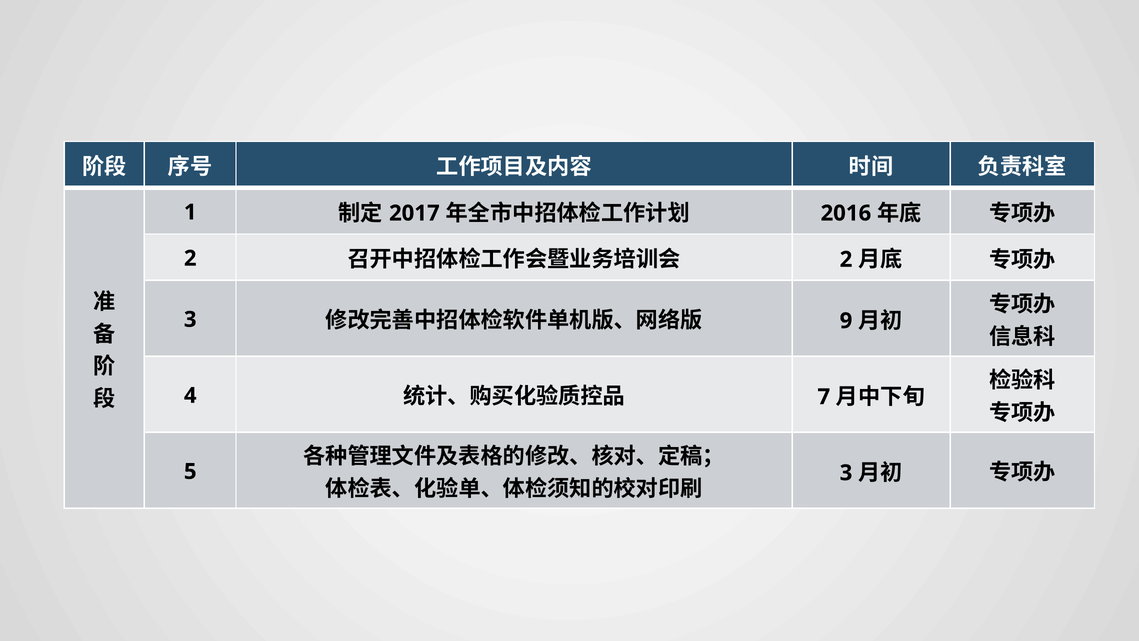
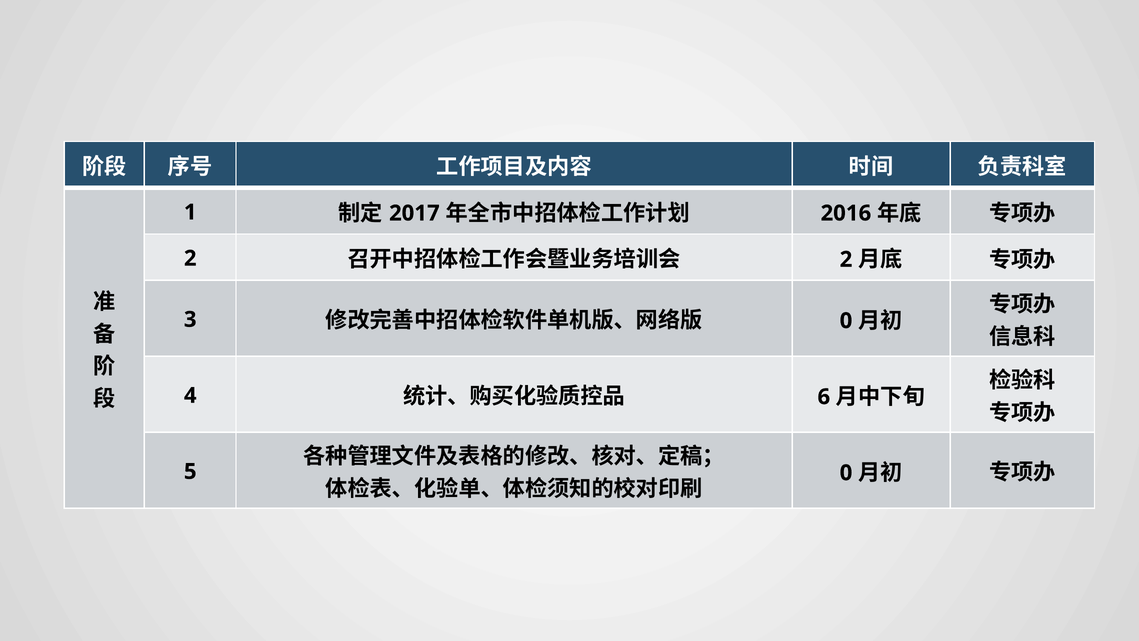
9: 9 -> 0 (846, 321)
7: 7 -> 6 (824, 397)
3: 3 -> 0 (846, 473)
